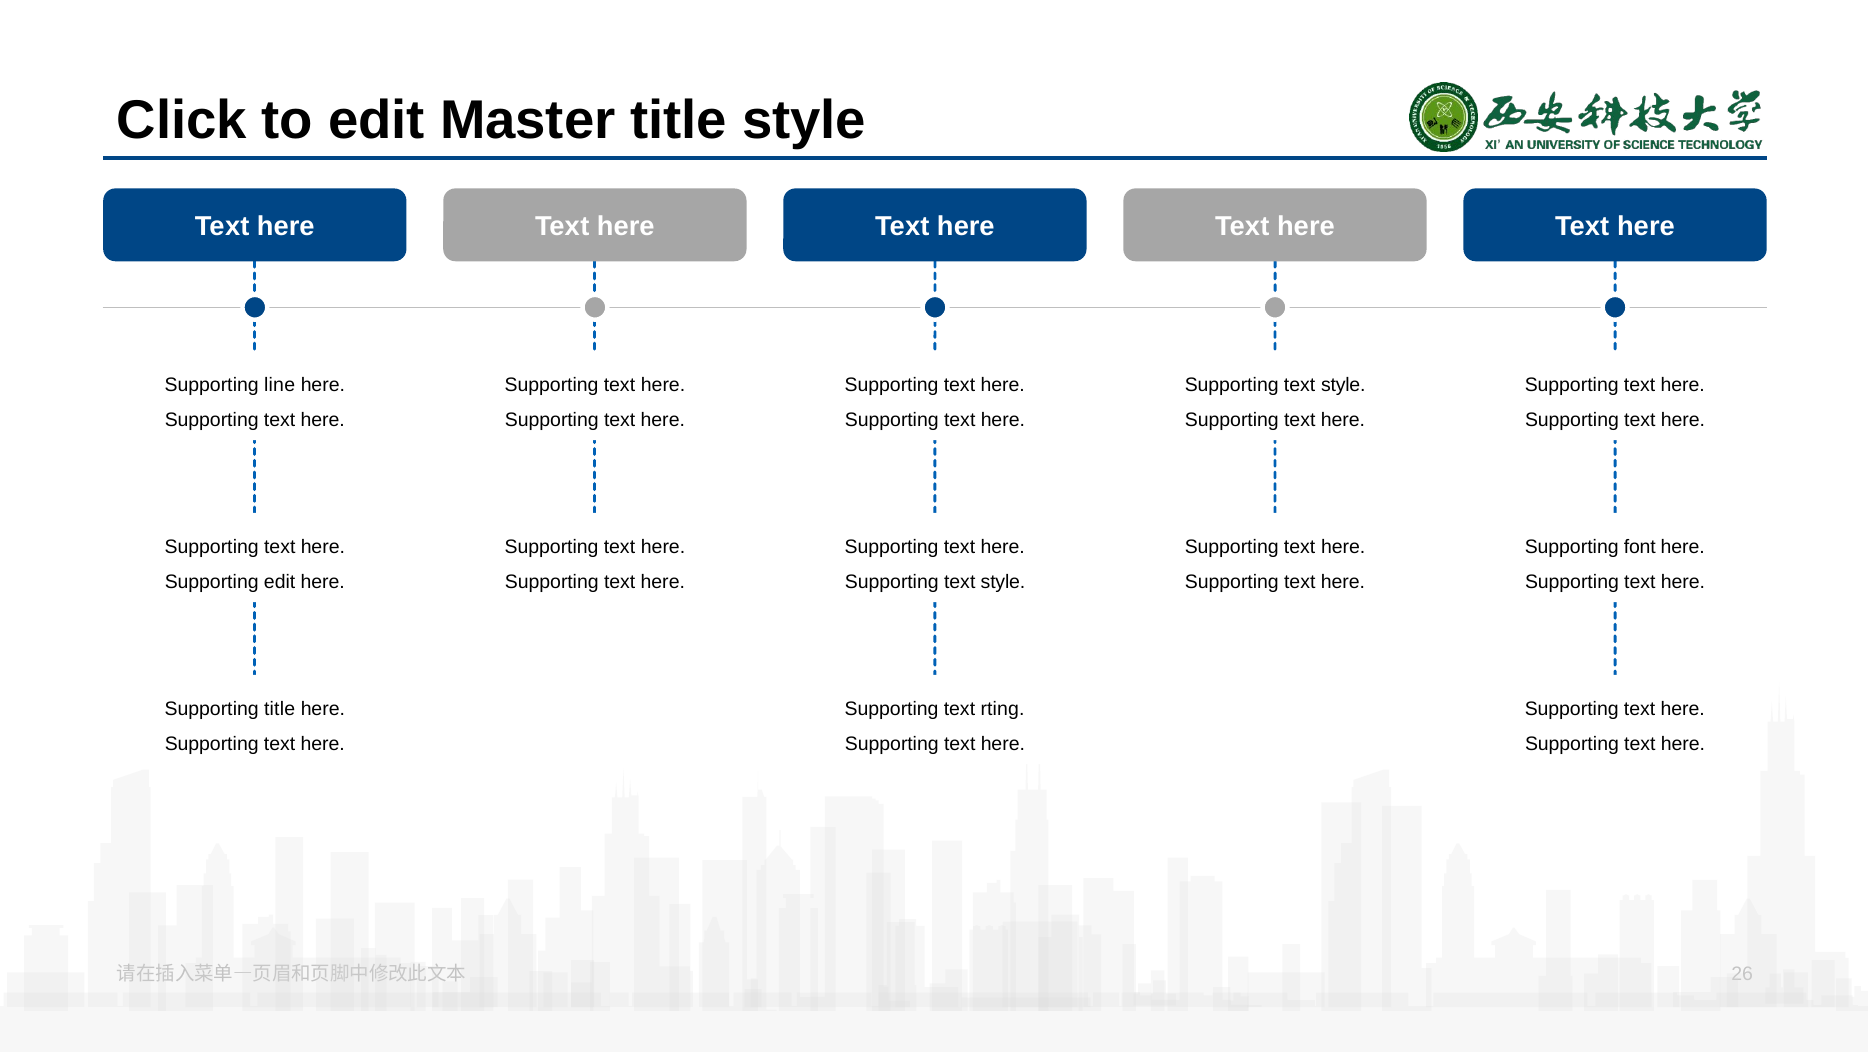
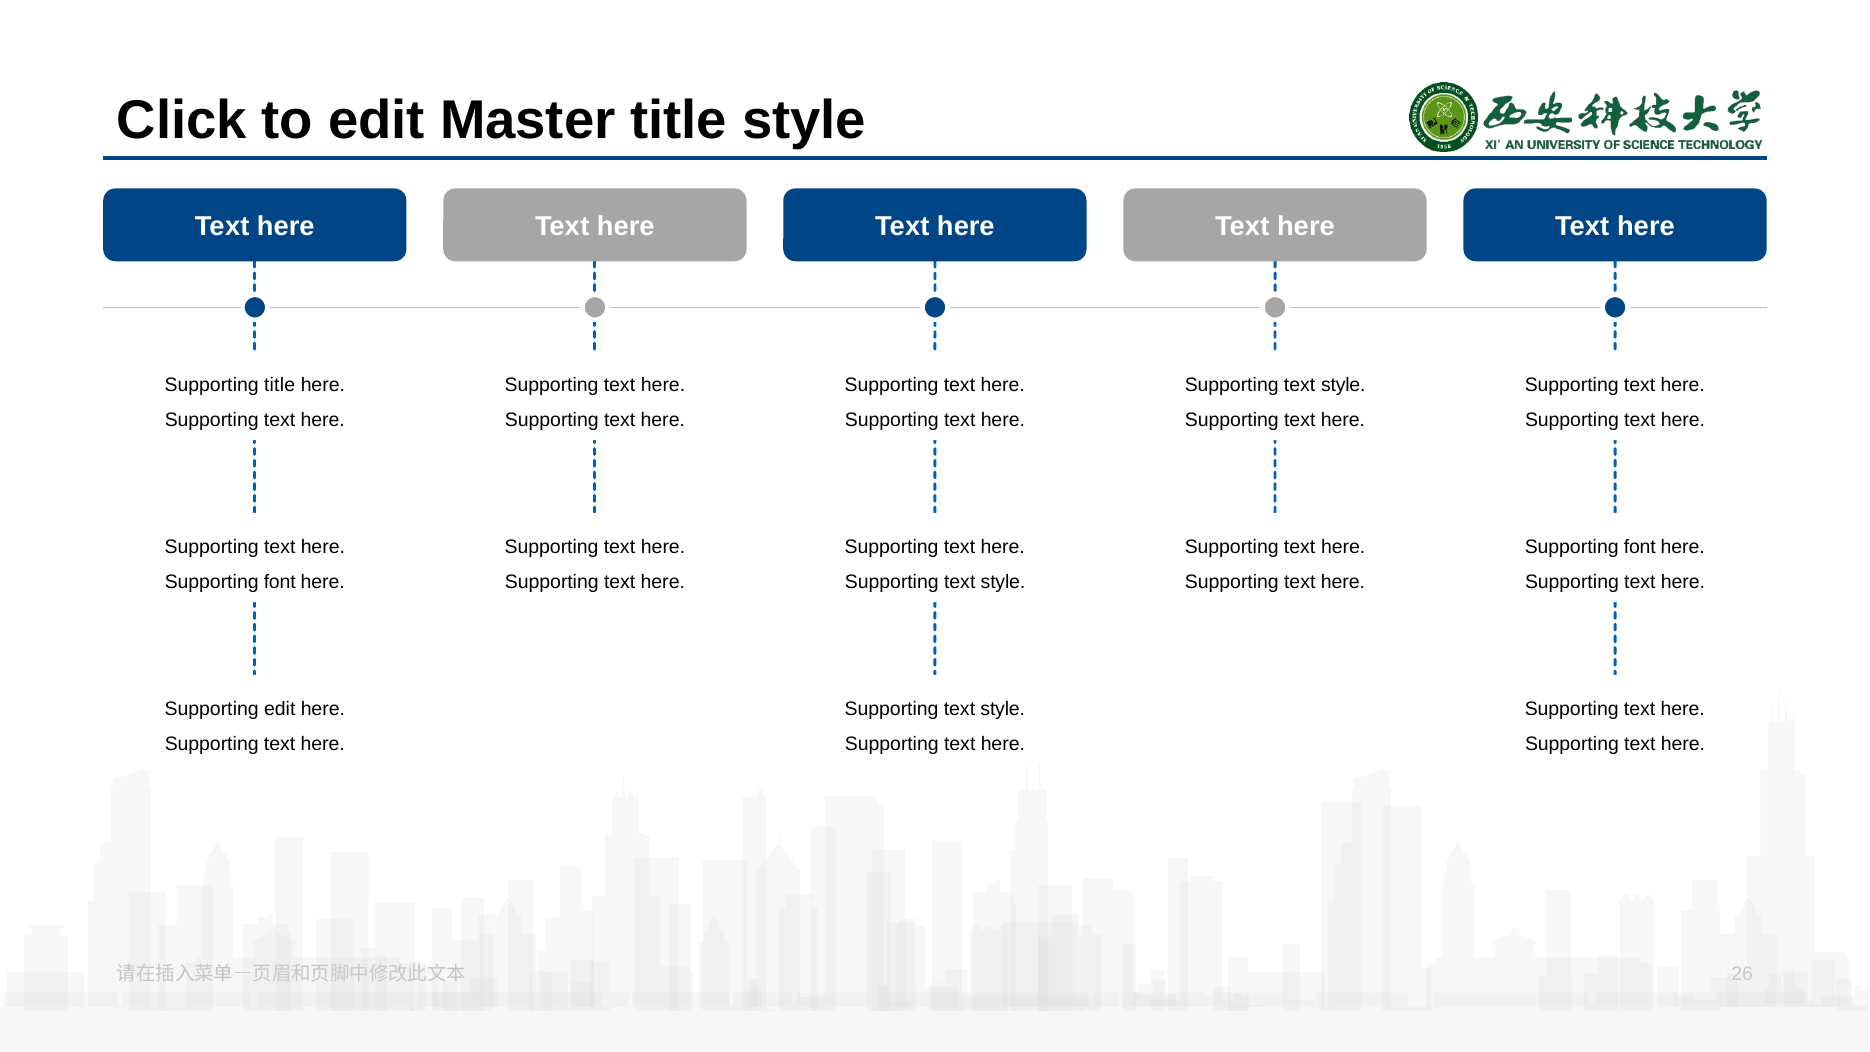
ing line: line -> title (280, 385)
edit: edit -> font (280, 582)
ing title: title -> edit (280, 709)
rting: rting -> style (1003, 709)
